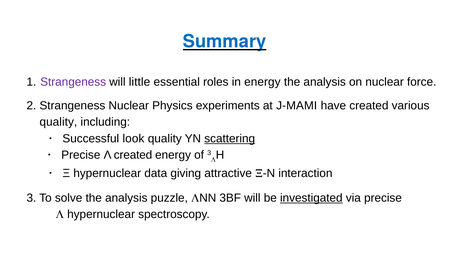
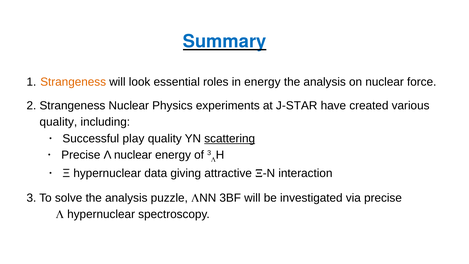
Strangeness colour: purple -> orange (73, 82)
little: little -> look (140, 82)
J-MAMI: J-MAMI -> J-STAR (297, 106)
look: look -> play (133, 138)
Λ created: created -> nuclear (133, 155)
investigated underline: present -> none (311, 198)
